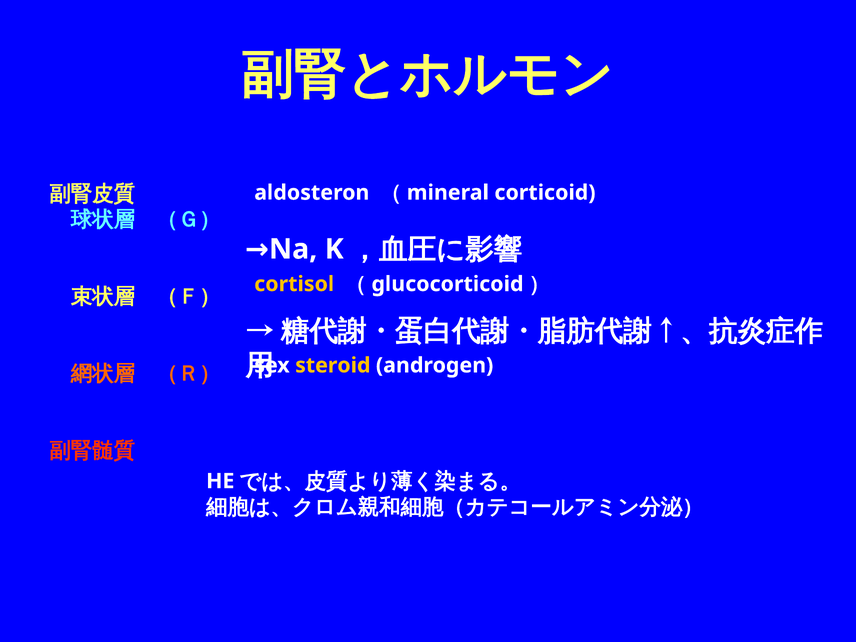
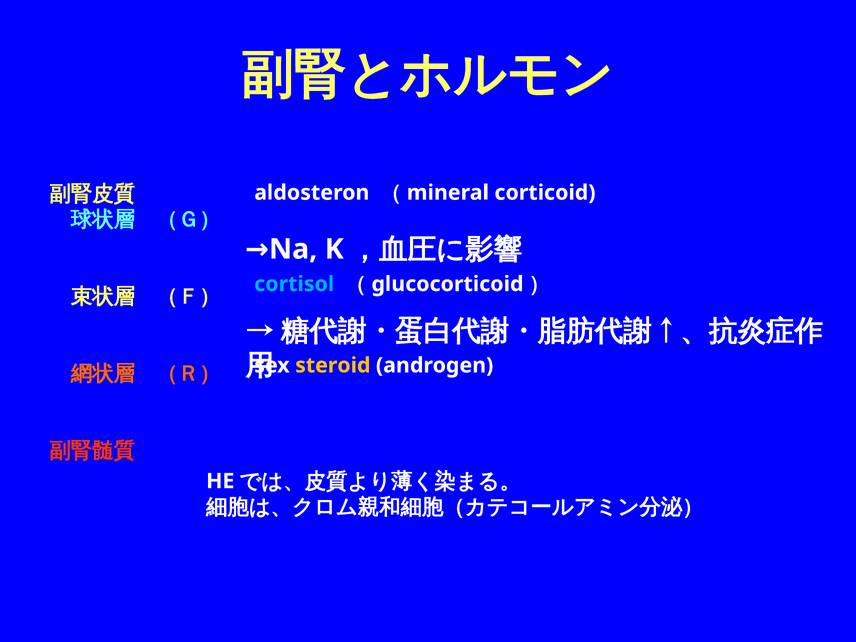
cortisol colour: yellow -> light blue (294, 284)
